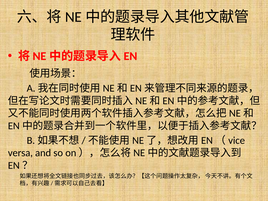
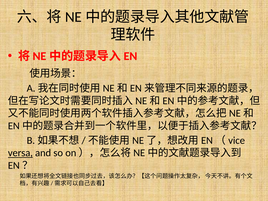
versa underline: none -> present (20, 153)
